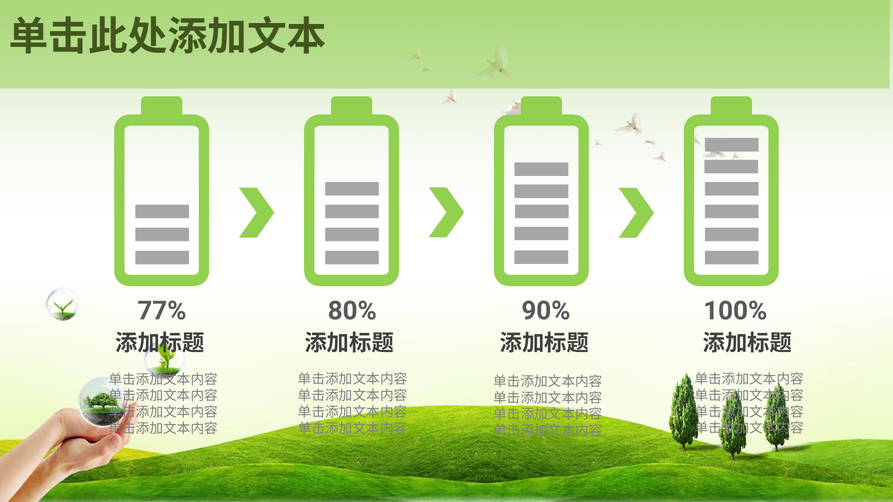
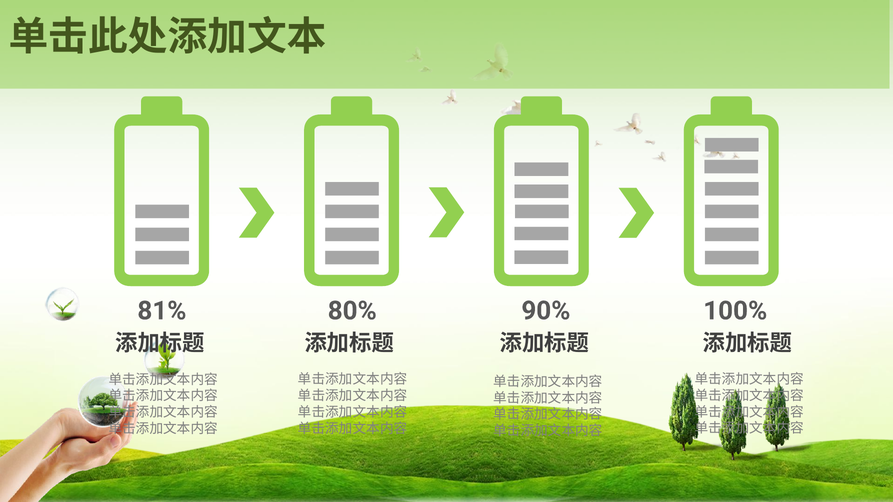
77%: 77% -> 81% (162, 311)
